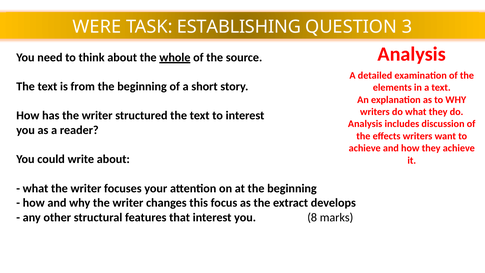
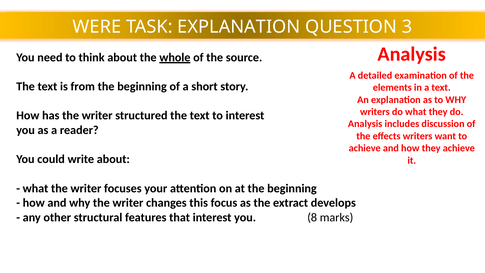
TASK ESTABLISHING: ESTABLISHING -> EXPLANATION (239, 27)
